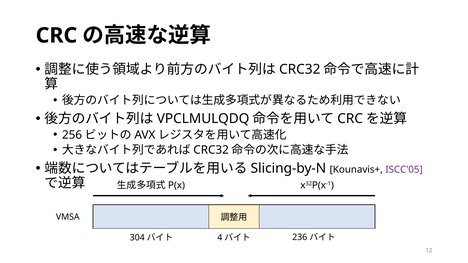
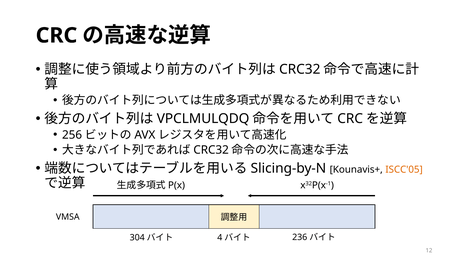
ISCC'05 colour: purple -> orange (404, 170)
